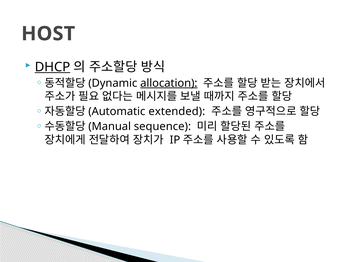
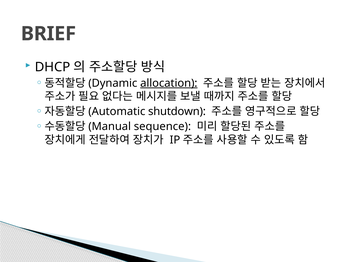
HOST: HOST -> BRIEF (48, 34)
DHCP underline: present -> none (53, 67)
extended: extended -> shutdown (177, 111)
